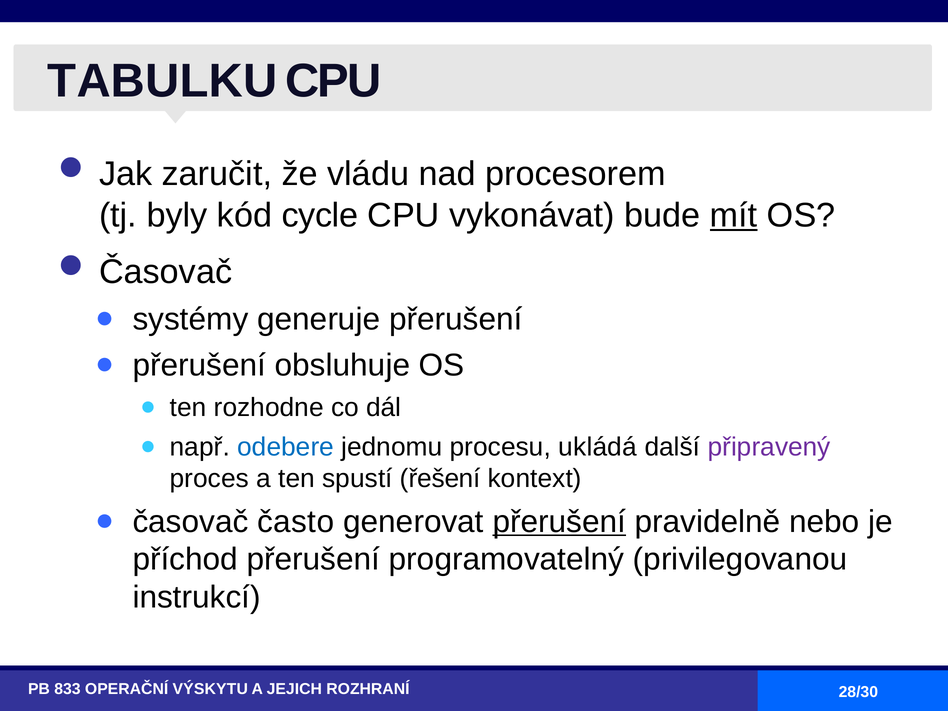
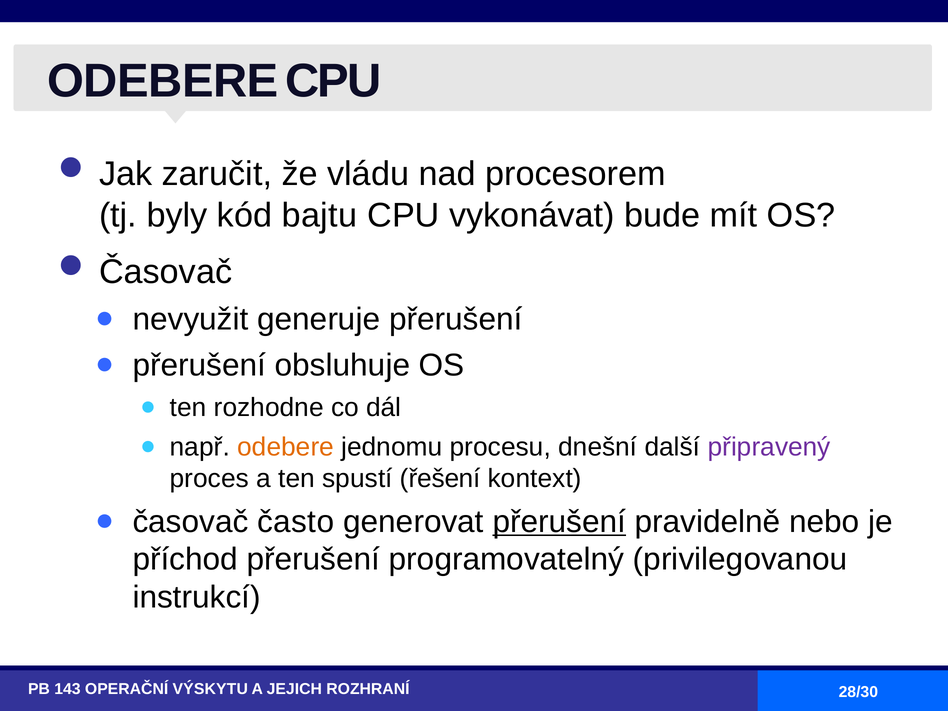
TABULKU: TABULKU -> ODEBERE (163, 81)
cycle: cycle -> bajtu (319, 215)
mít underline: present -> none (734, 215)
systémy: systémy -> nevyužit (191, 319)
odebere colour: blue -> orange (286, 447)
ukládá: ukládá -> dnešní (598, 447)
833: 833 -> 143 (67, 689)
